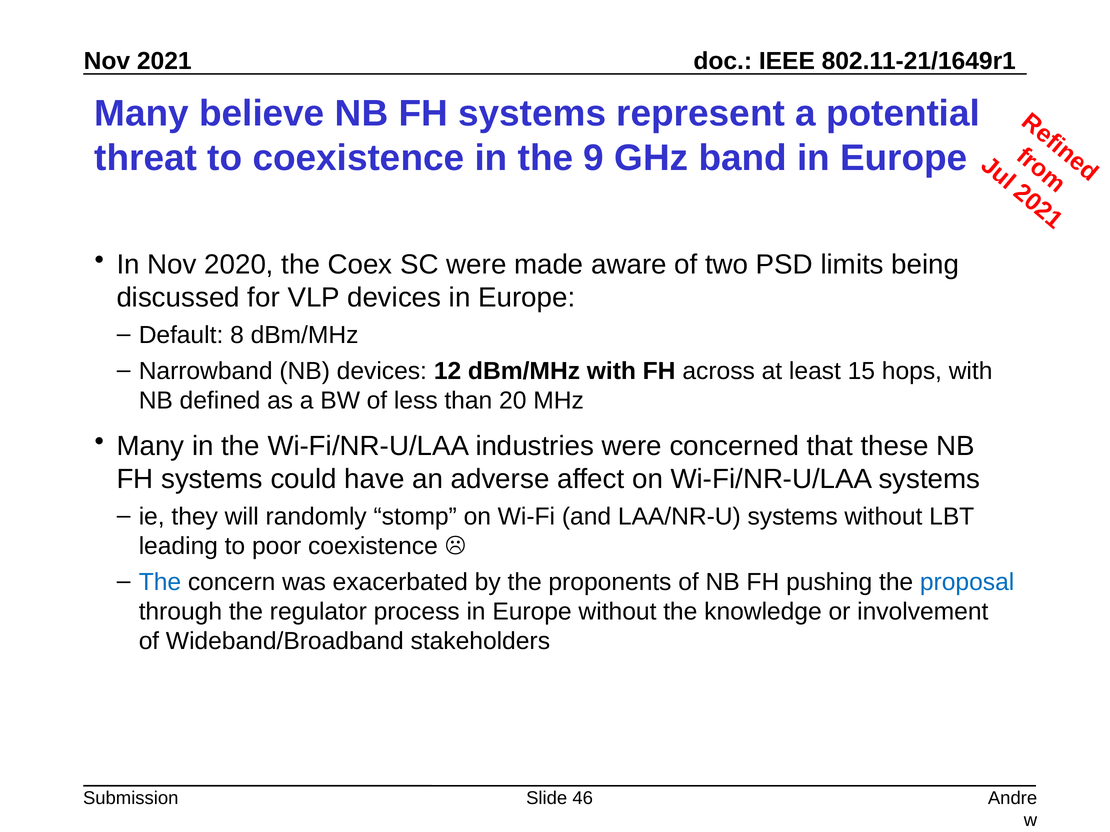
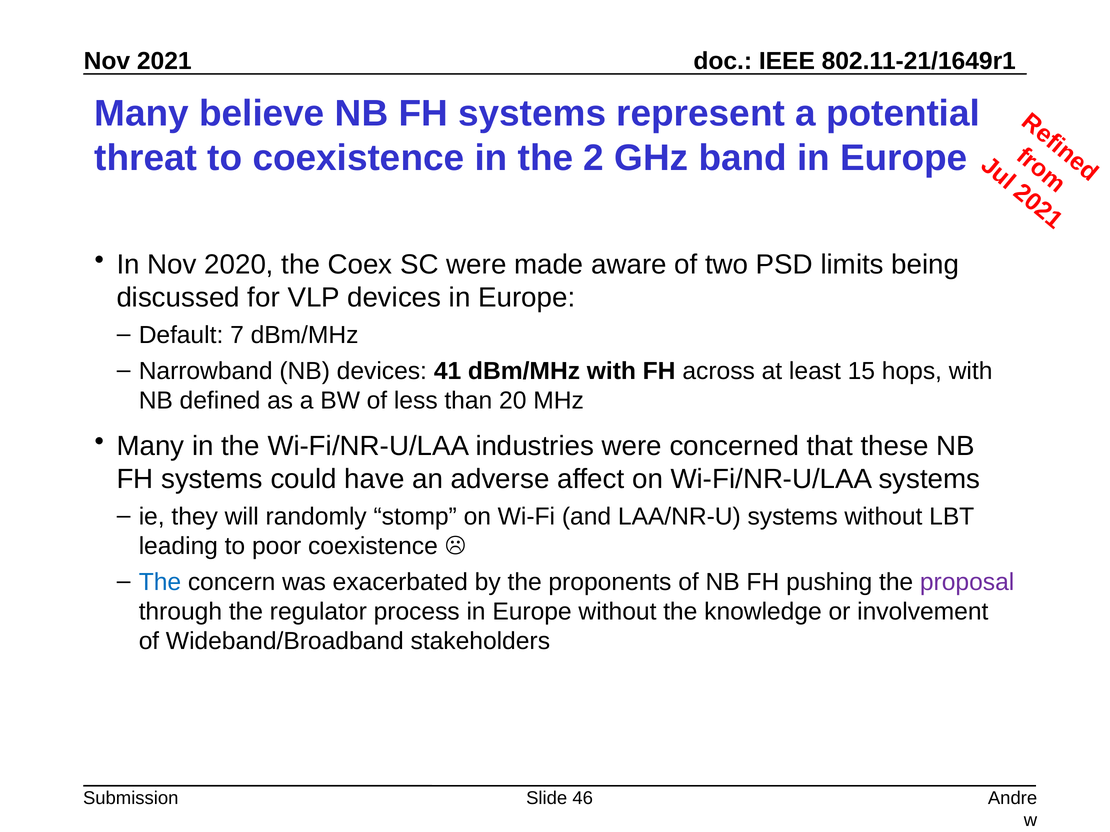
the 9: 9 -> 2 (594, 158)
8: 8 -> 7 (237, 335)
12: 12 -> 41 (448, 371)
proposal colour: blue -> purple (967, 582)
